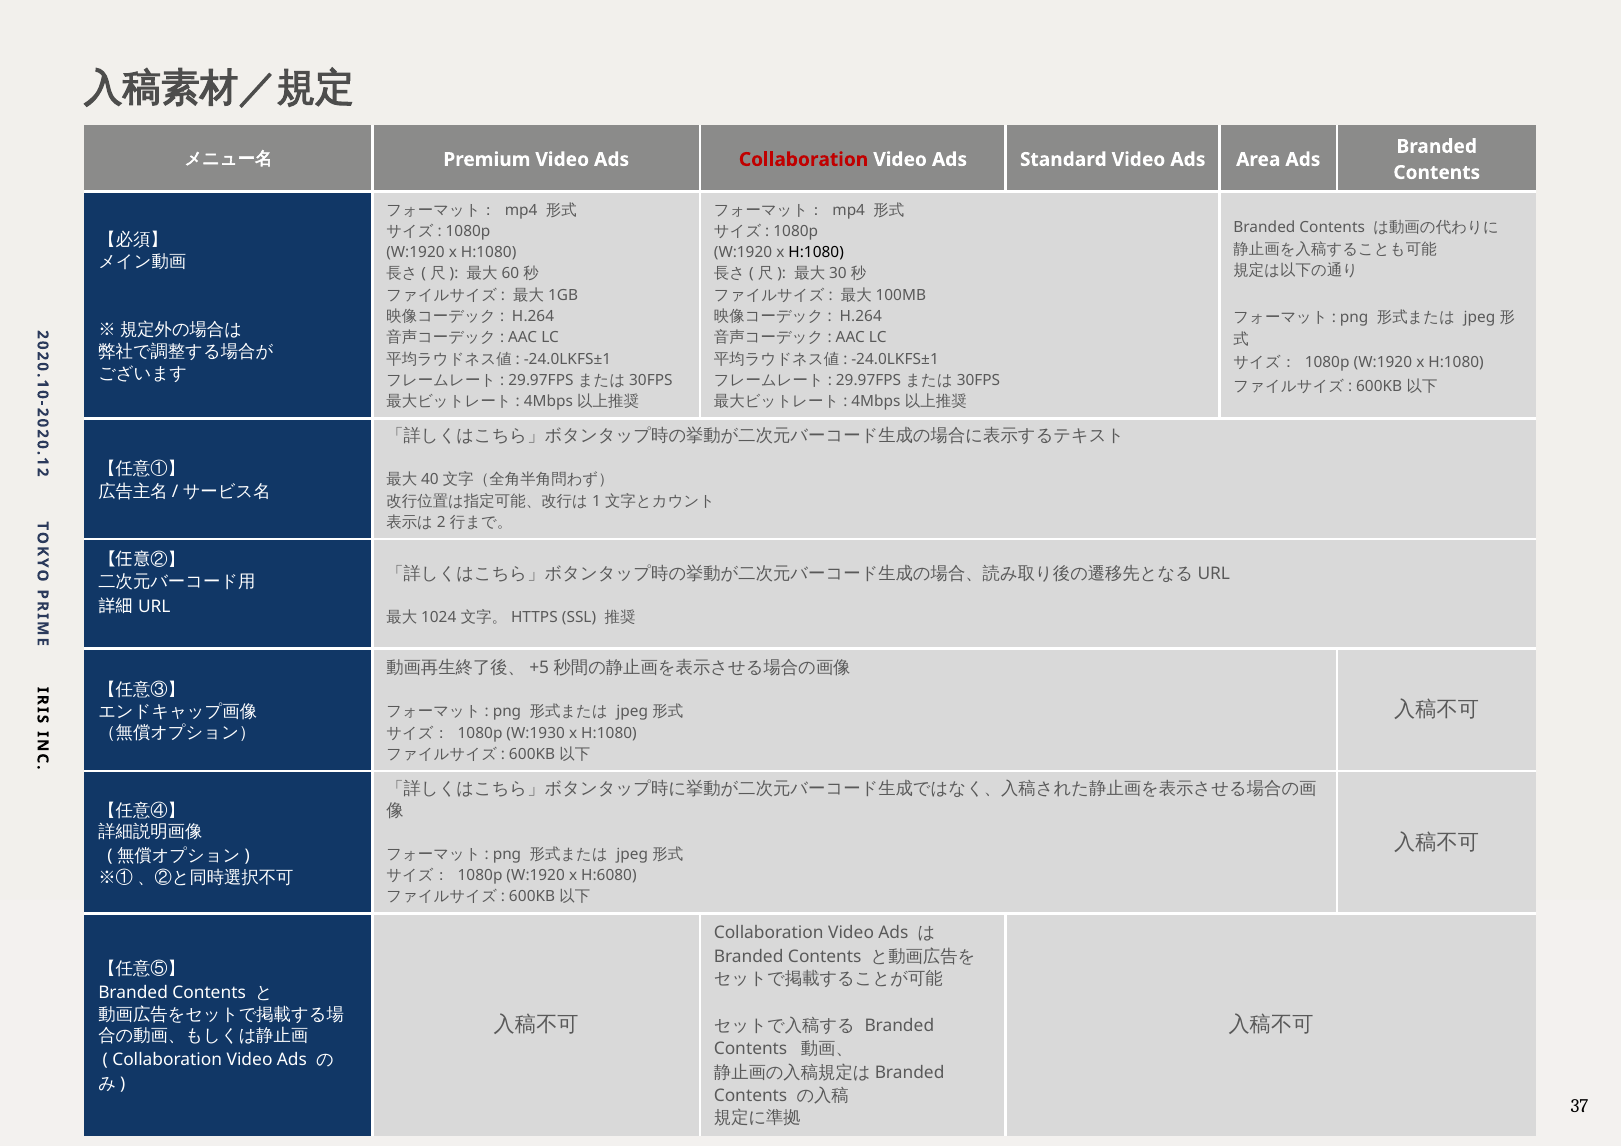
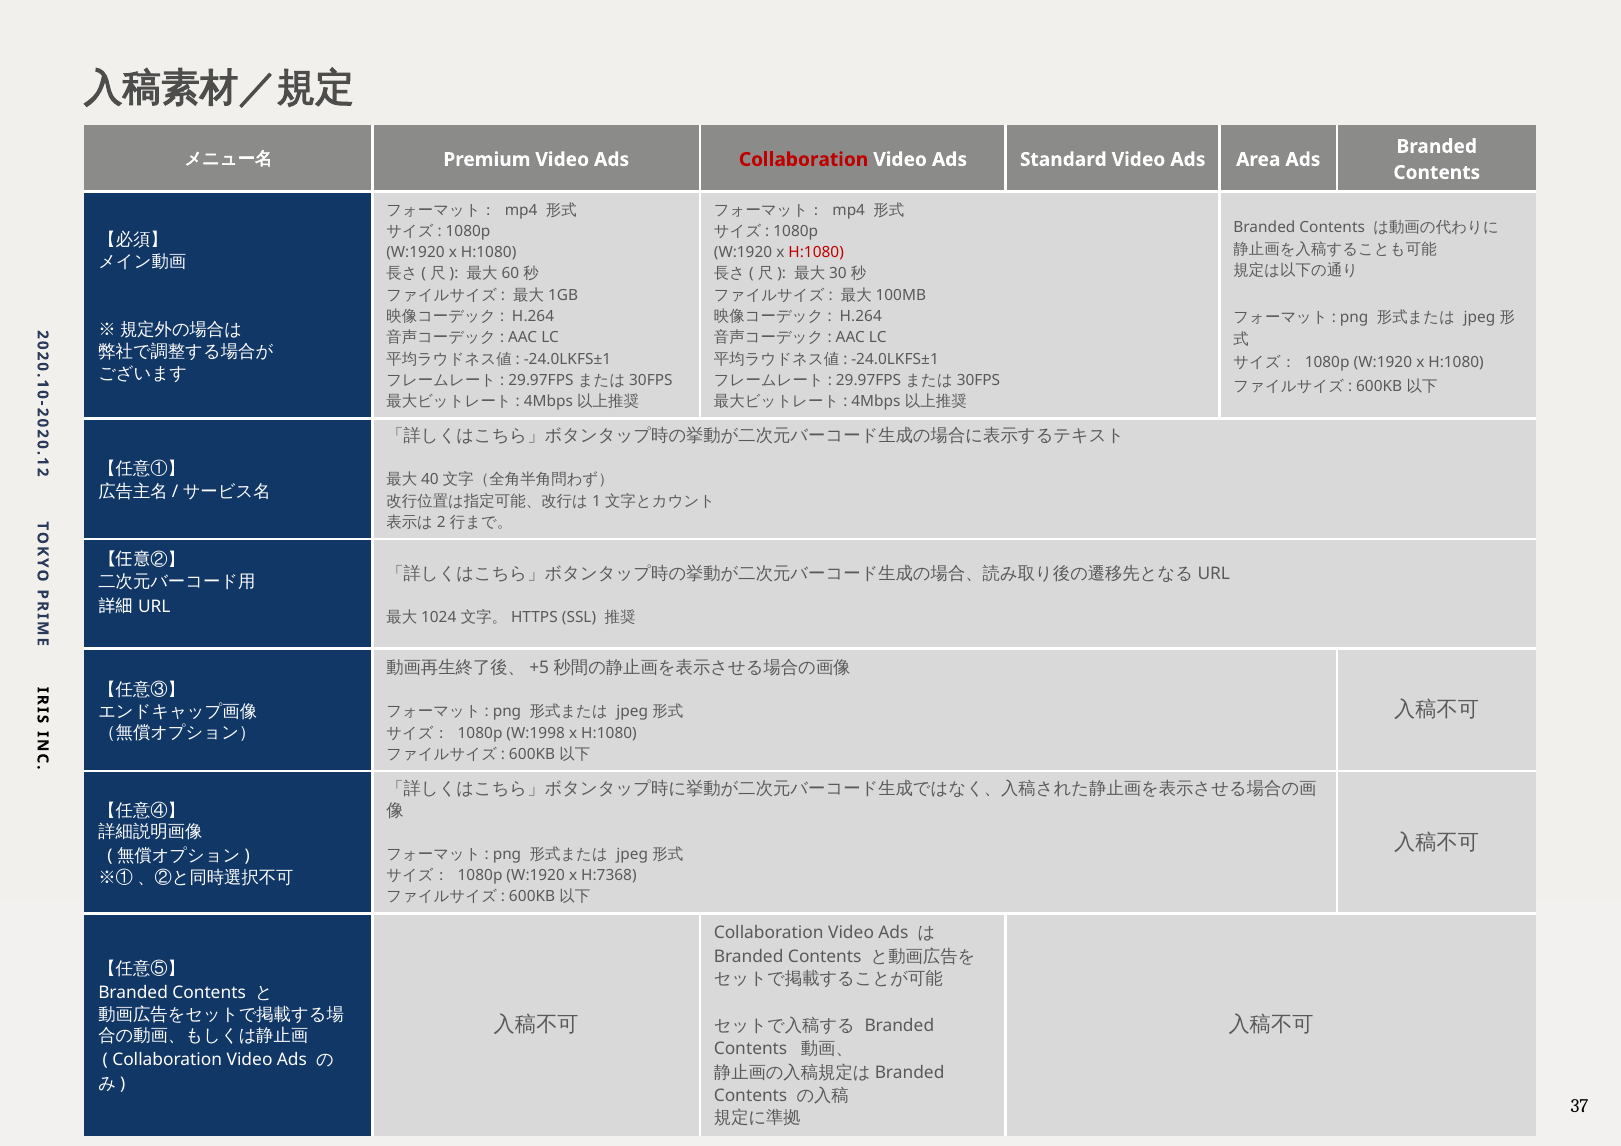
H:1080 colour: black -> red (816, 253)
W:1930: W:1930 -> W:1998 (536, 733)
H:6080: H:6080 -> H:7368 (609, 876)
